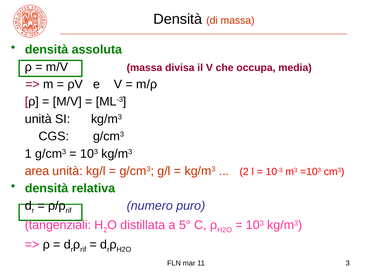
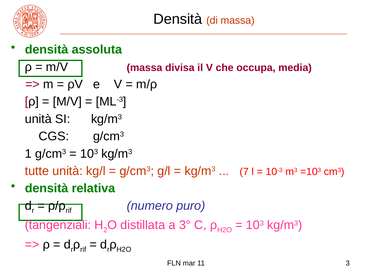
area: area -> tutte (37, 171)
2: 2 -> 7 (244, 172)
5°: 5° -> 3° (185, 225)
